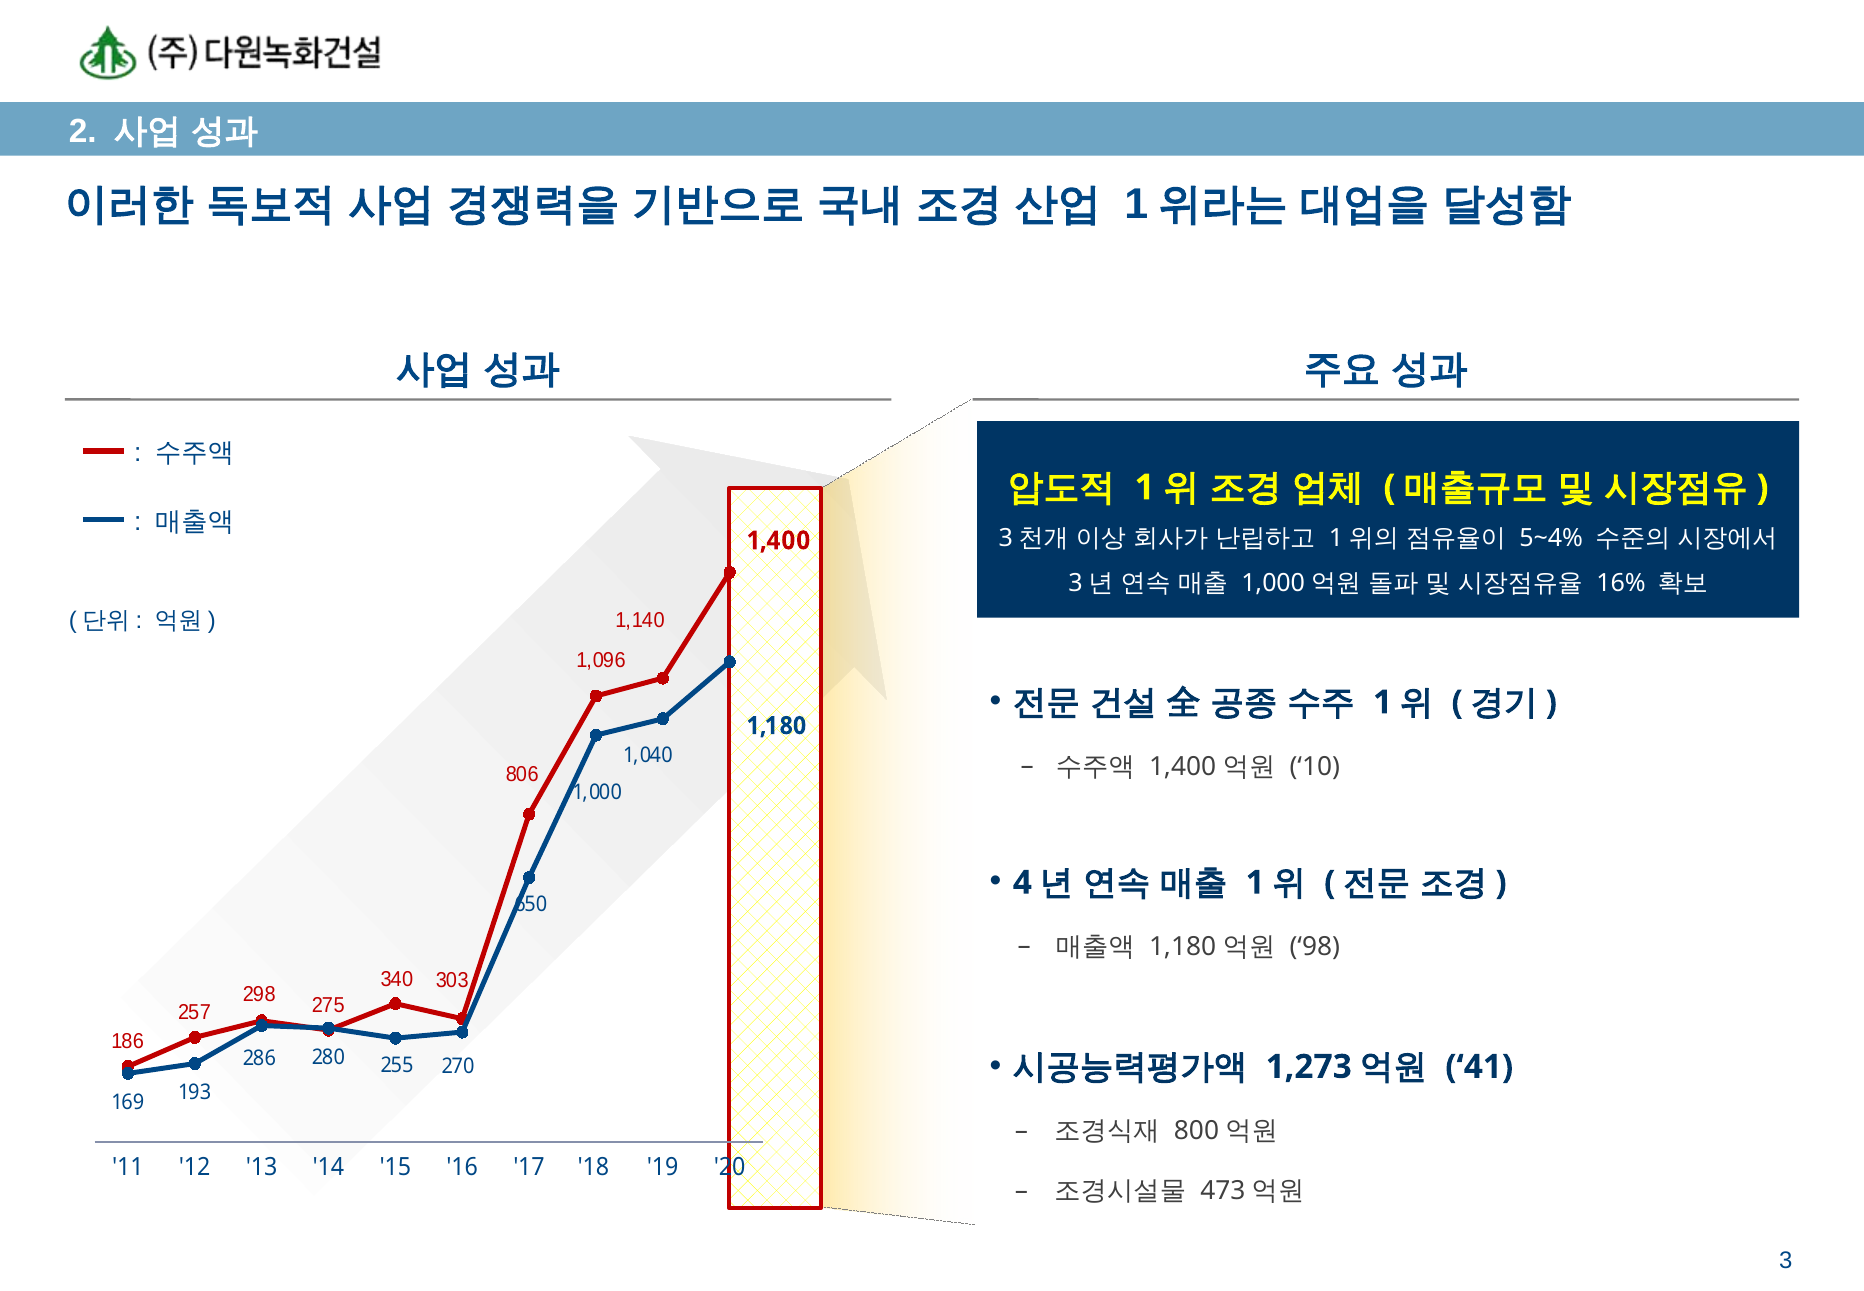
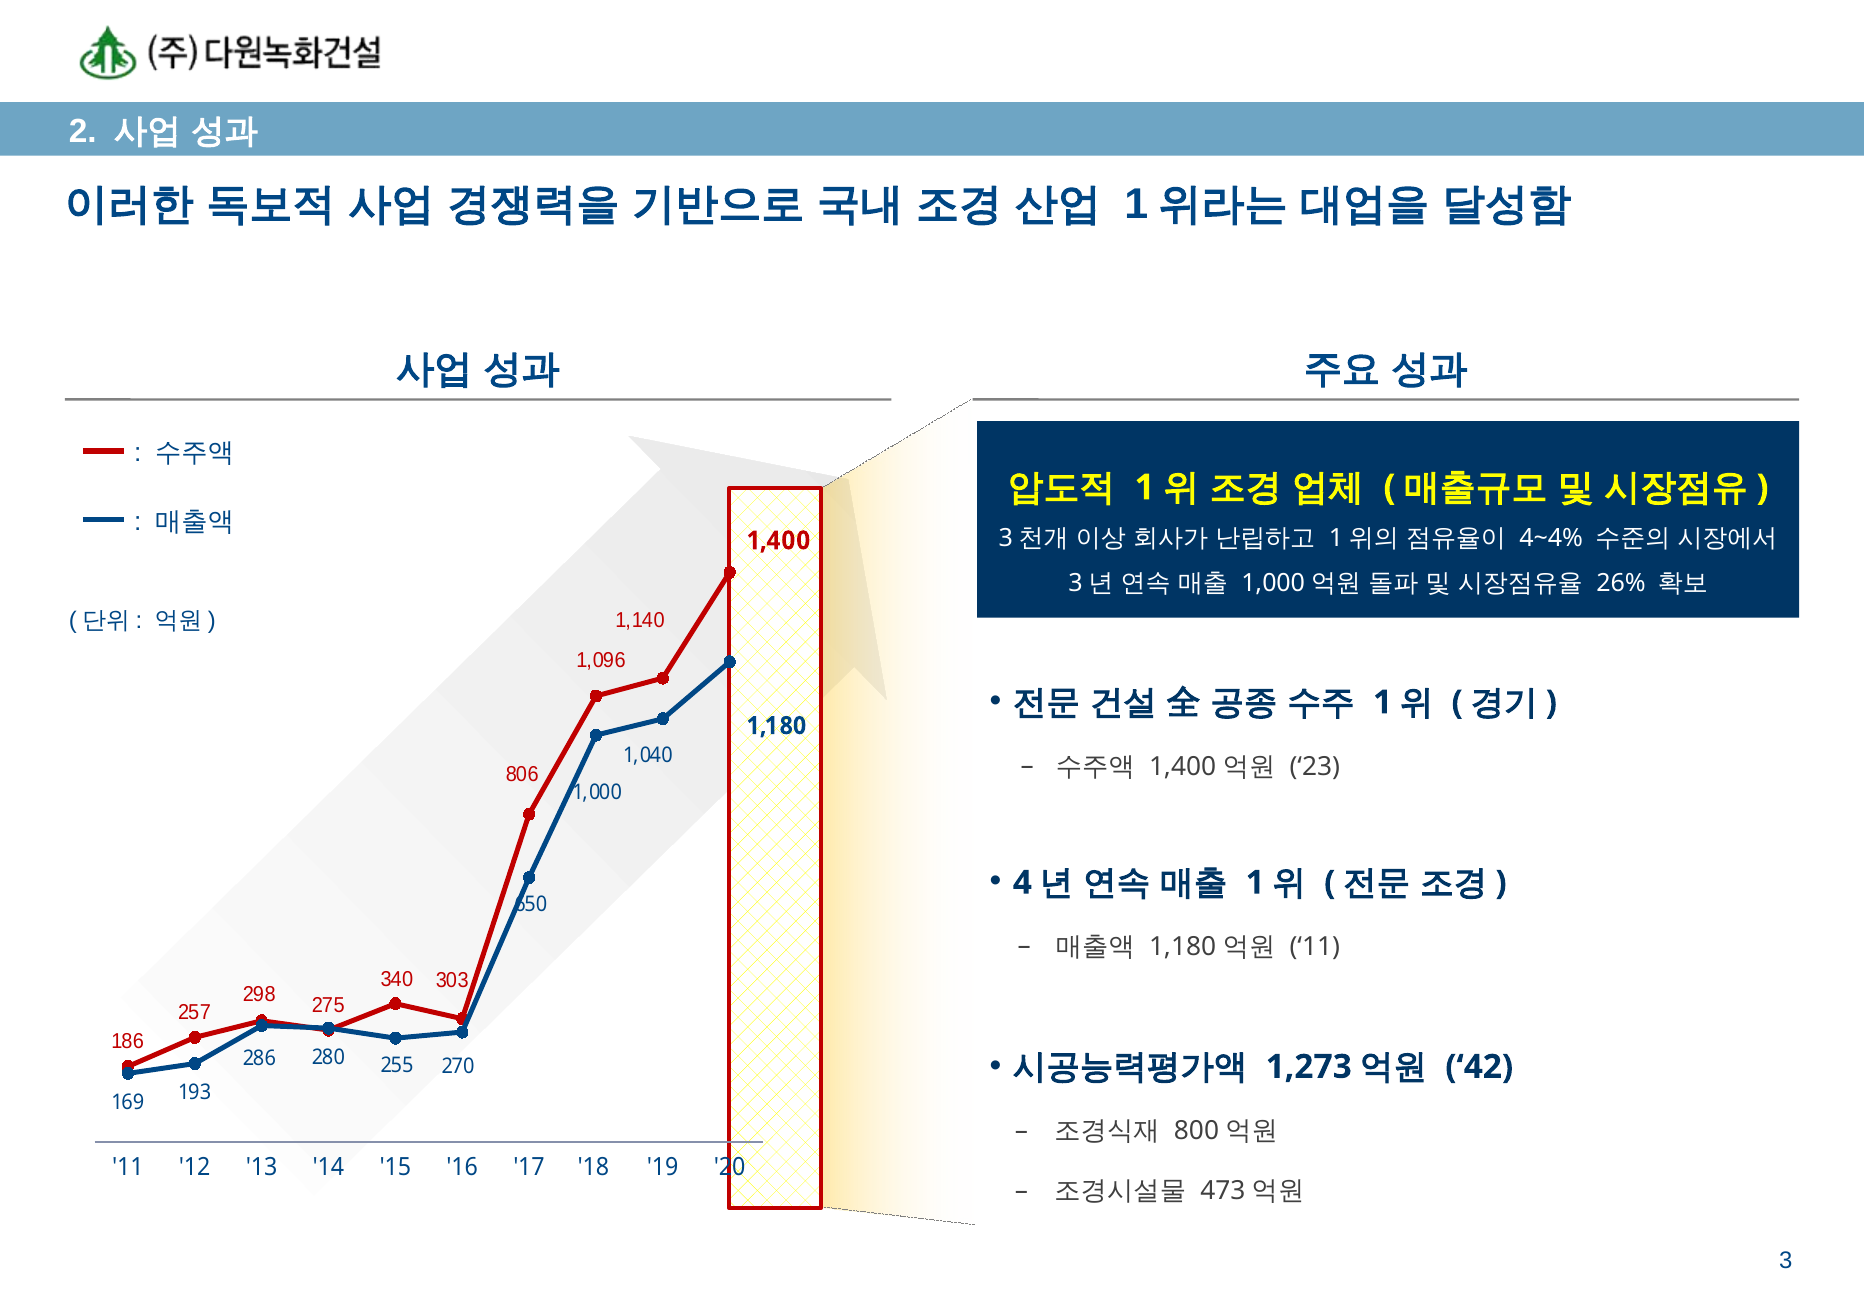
5~4%: 5~4% -> 4~4% (1551, 538)
16%: 16% -> 26% (1621, 583)
10: 10 -> 23 (1315, 766)
98: 98 -> 11 (1315, 946)
41: 41 -> 42 (1479, 1066)
